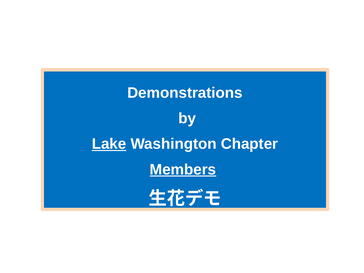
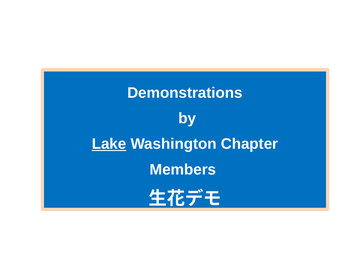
Members underline: present -> none (183, 170)
